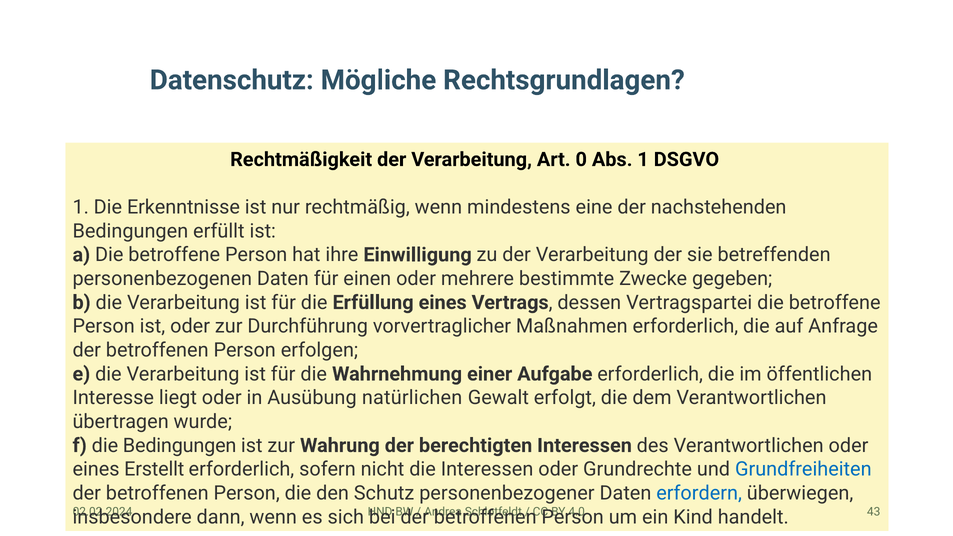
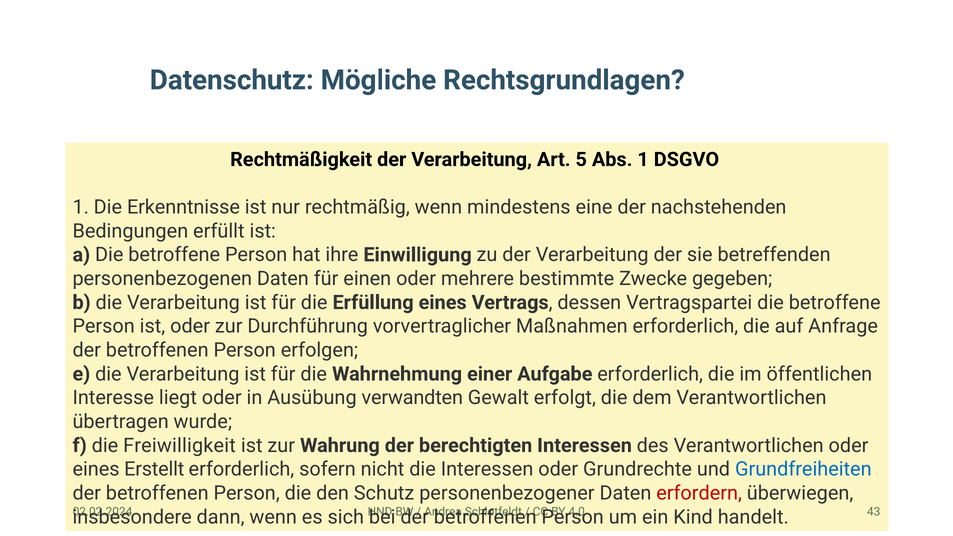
0: 0 -> 5 (581, 159)
natürlichen: natürlichen -> verwandten (412, 398)
die Bedingungen: Bedingungen -> Freiwilligkeit (179, 446)
erfordern colour: blue -> red (699, 493)
